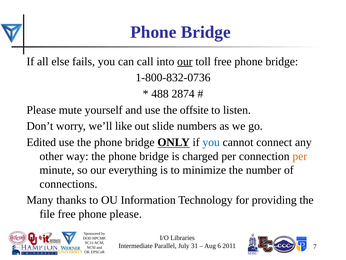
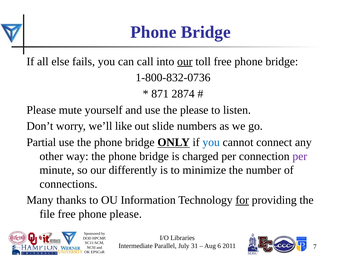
488: 488 -> 871 (160, 94)
the offsite: offsite -> please (194, 110)
Edited: Edited -> Partial (41, 142)
per colour: orange -> purple (300, 156)
everything: everything -> differently (133, 170)
for underline: none -> present (242, 200)
